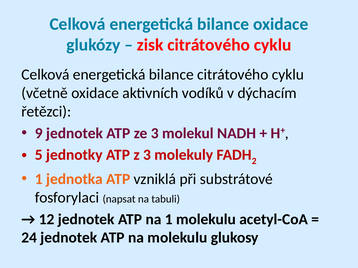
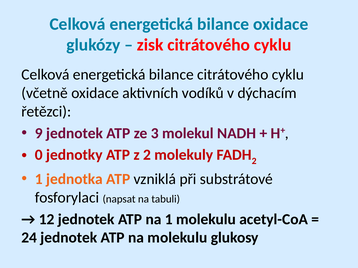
5: 5 -> 0 (39, 155)
z 3: 3 -> 2 (147, 155)
